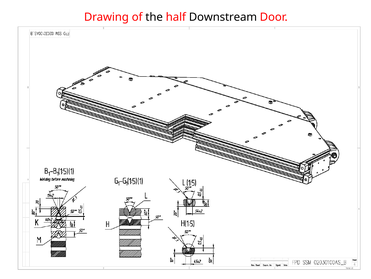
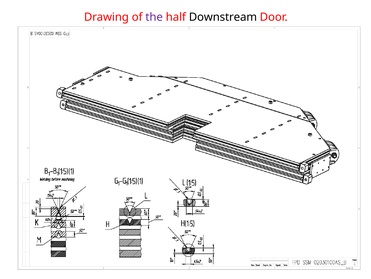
the colour: black -> purple (154, 17)
